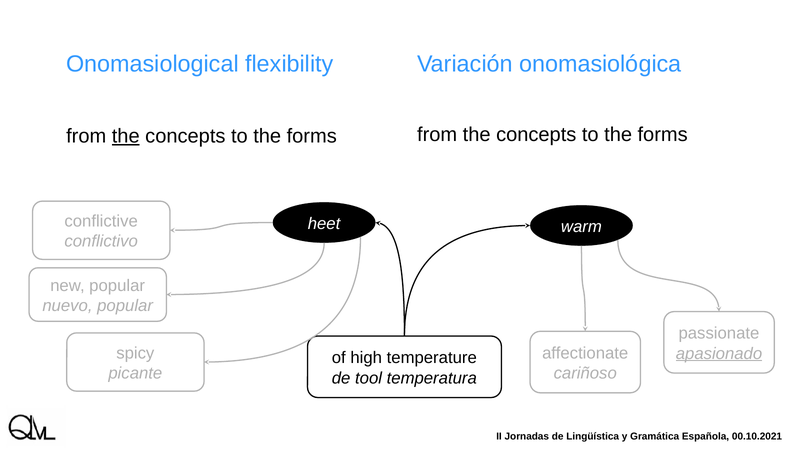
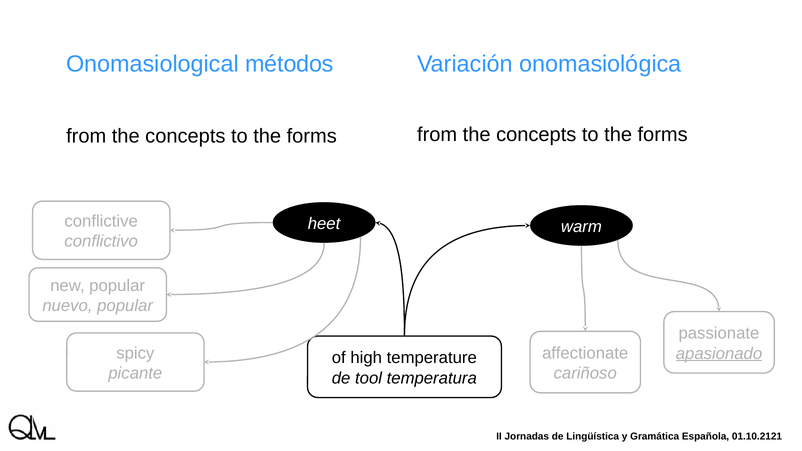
flexibility: flexibility -> métodos (289, 64)
the underline: present -> none (126, 136)
00.10.2021: 00.10.2021 -> 01.10.2121 (757, 437)
